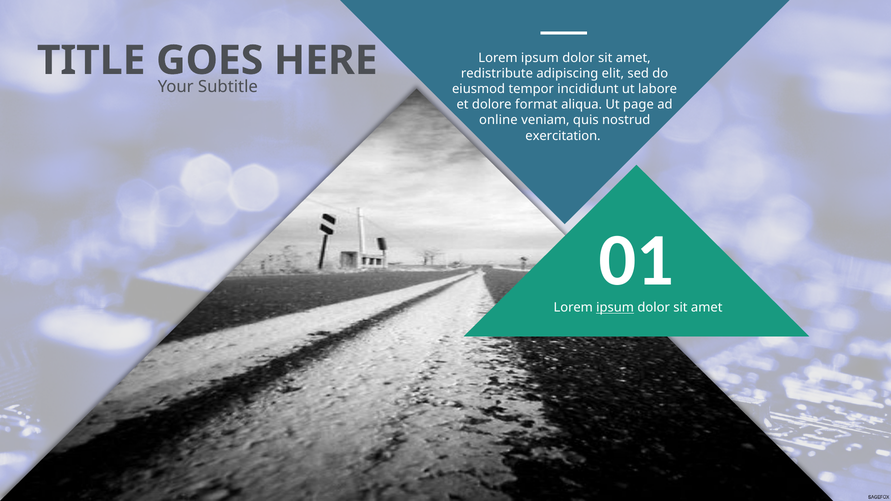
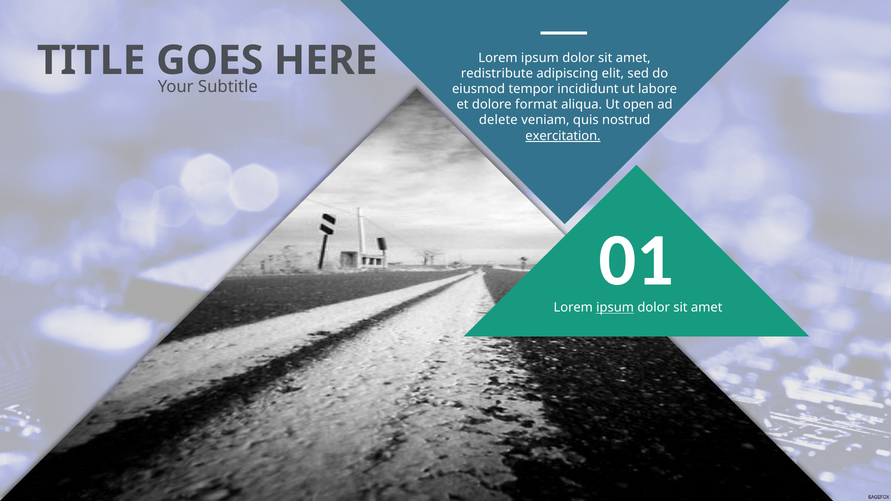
page: page -> open (638, 105)
online: online -> delete (498, 120)
exercitation underline: none -> present (563, 136)
